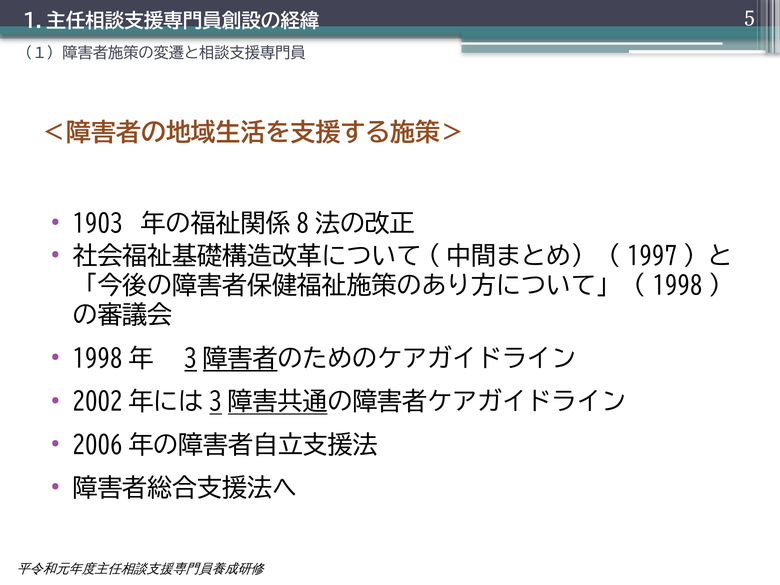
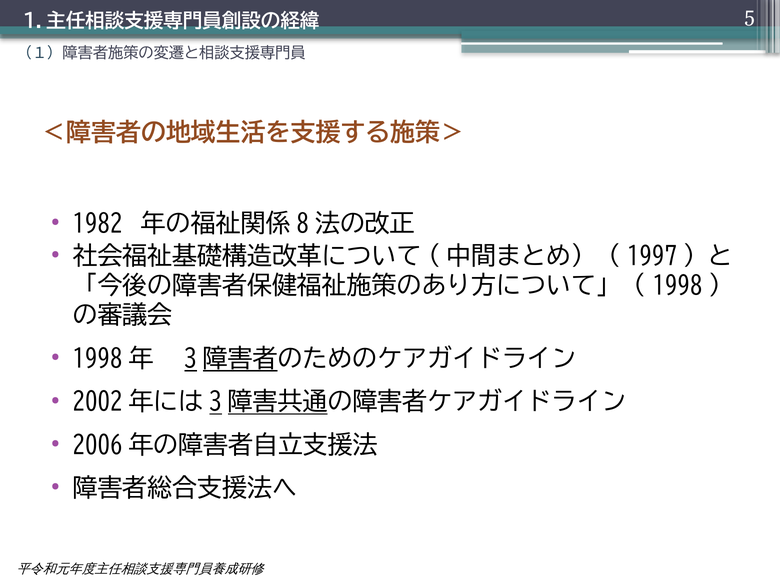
1903: 1903 -> 1982 (98, 224)
